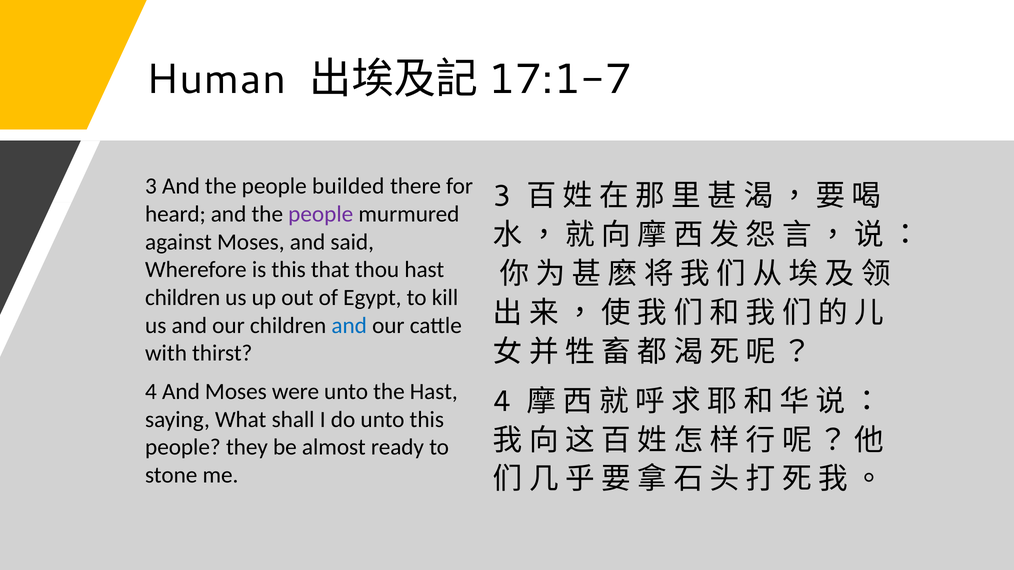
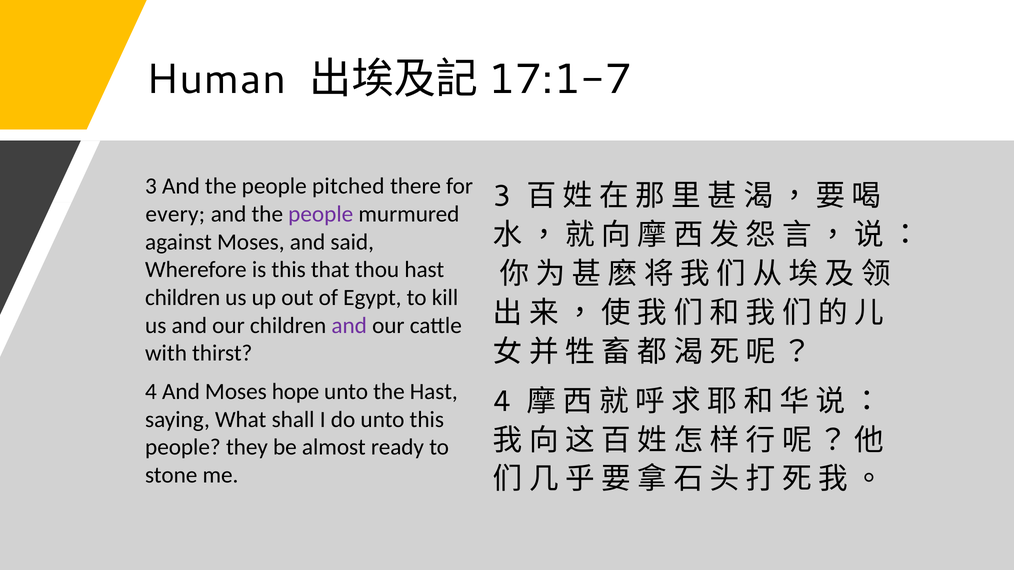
builded: builded -> pitched (348, 186)
heard: heard -> every (175, 214)
and colour: blue -> purple (349, 326)
were: were -> hope (296, 392)
